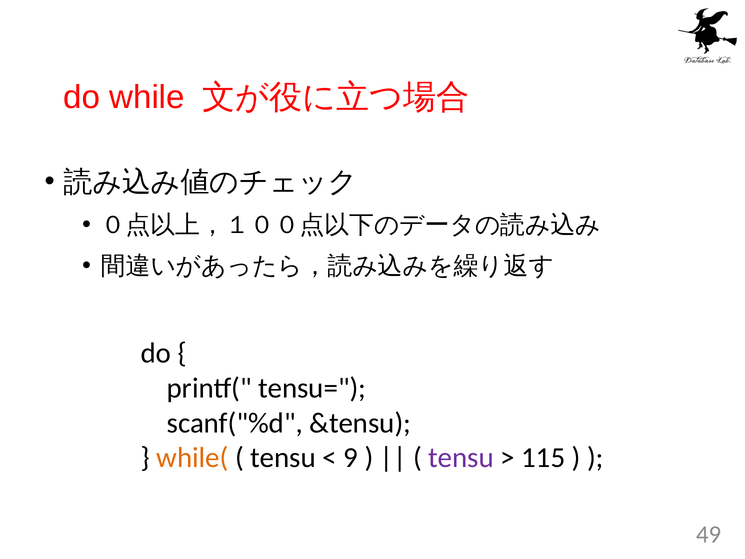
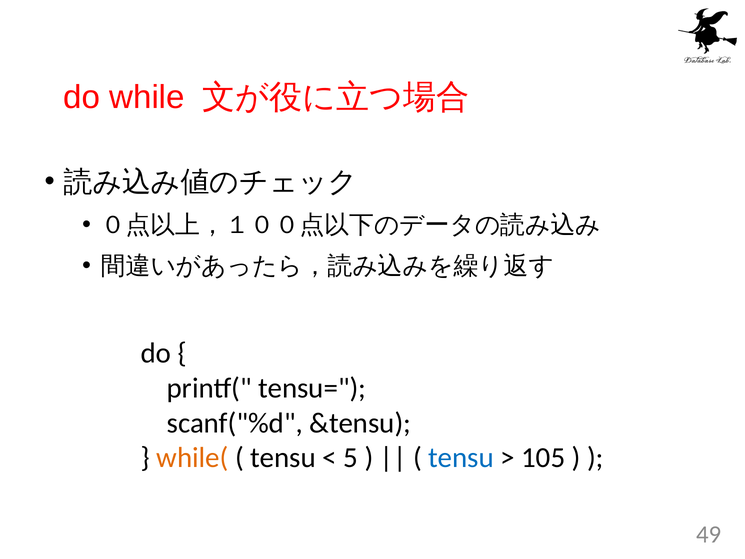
9: 9 -> 5 (351, 458)
tensu colour: purple -> blue (461, 458)
115: 115 -> 105 (543, 458)
